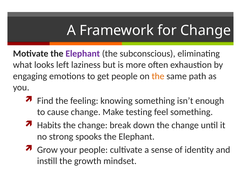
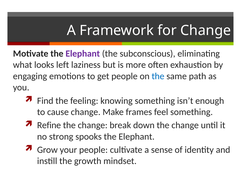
the colour: orange -> blue (158, 76)
testing: testing -> frames (139, 112)
Habits: Habits -> Refine (49, 125)
